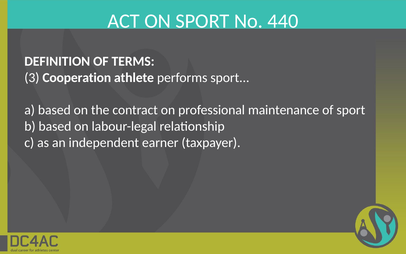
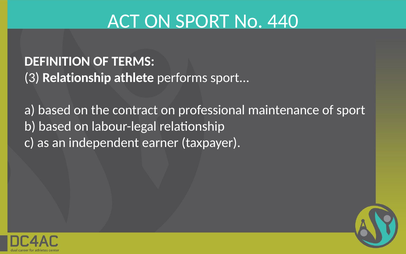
3 Cooperation: Cooperation -> Relationship (77, 77)
